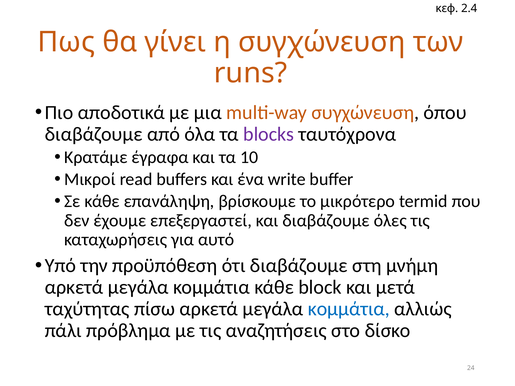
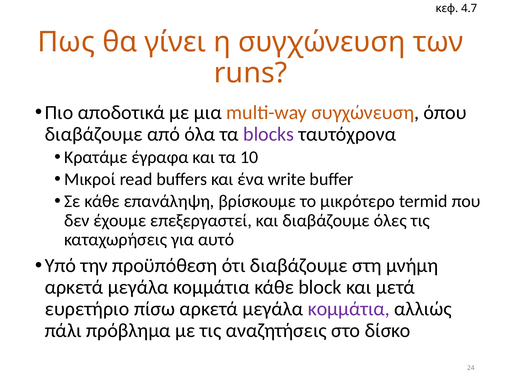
2.4: 2.4 -> 4.7 (469, 8)
ταχύτητας: ταχύτητας -> ευρετήριο (87, 309)
κομμάτια colour: blue -> purple (349, 309)
